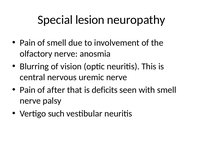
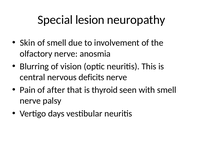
Pain: Pain -> Skin (28, 43)
uremic: uremic -> deficits (91, 77)
deficits: deficits -> thyroid (105, 90)
such: such -> days (56, 113)
